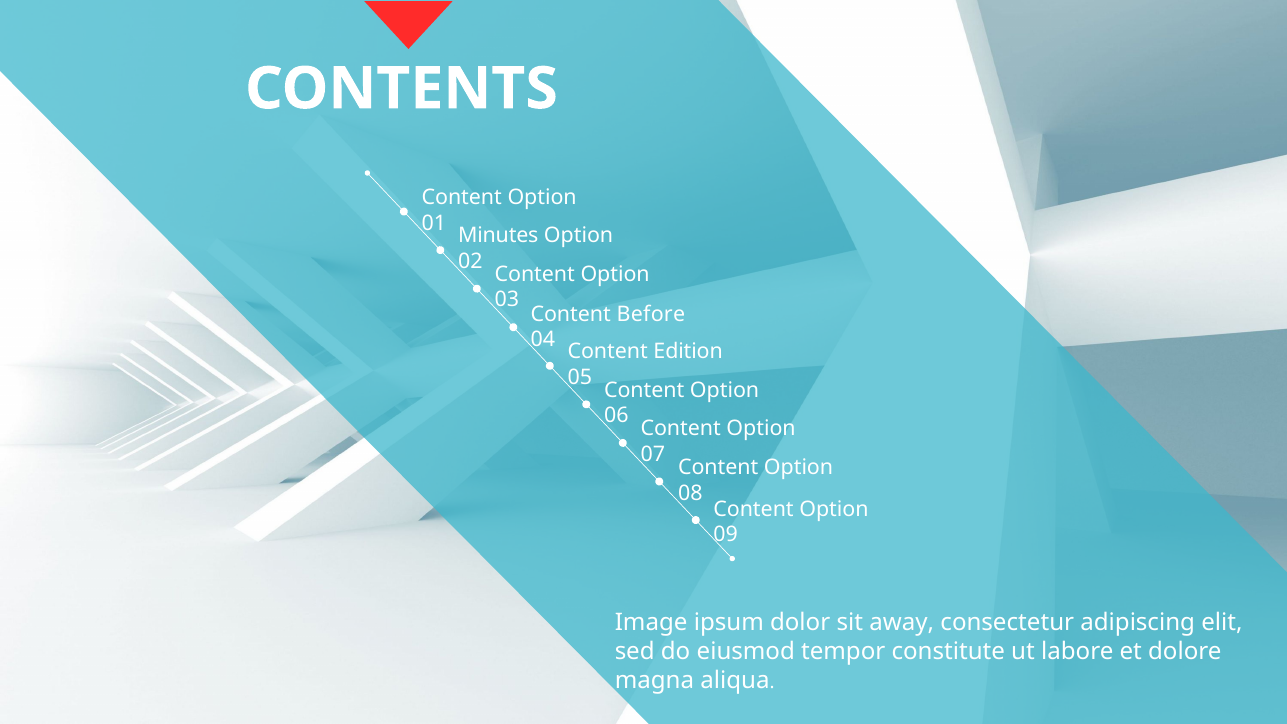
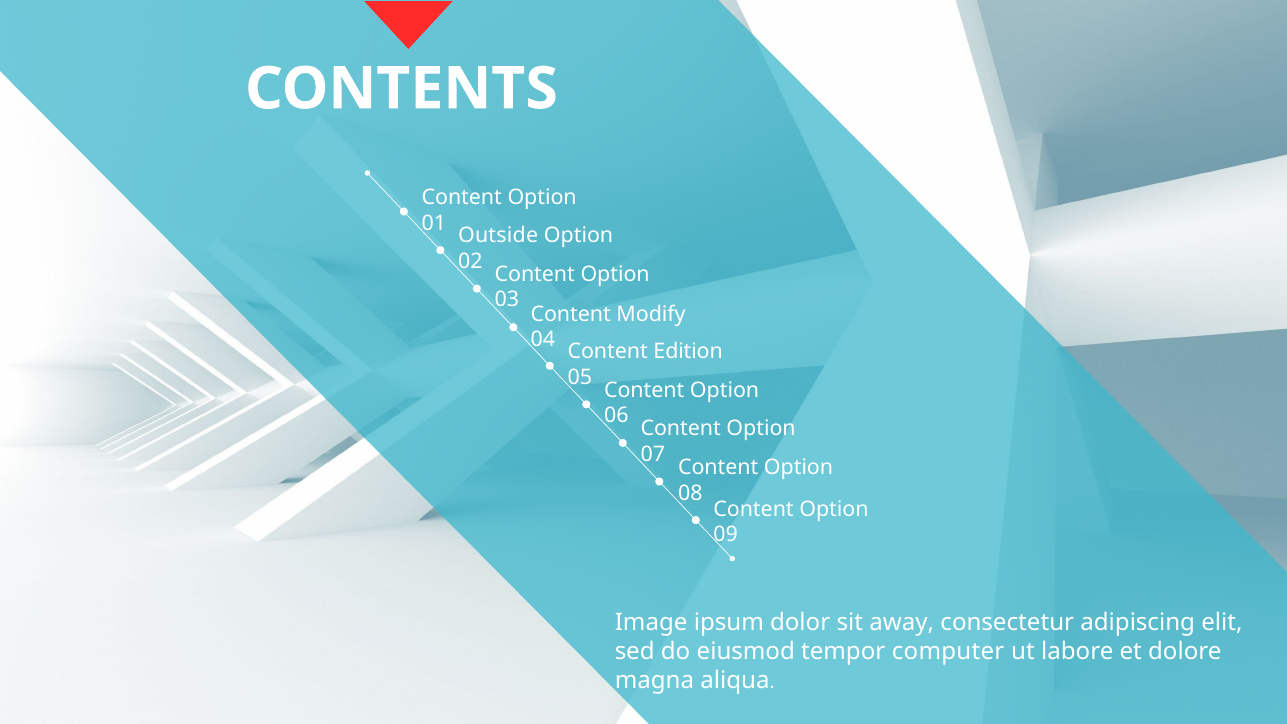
Minutes: Minutes -> Outside (498, 236)
Before: Before -> Modify (651, 314)
constitute: constitute -> computer (948, 652)
